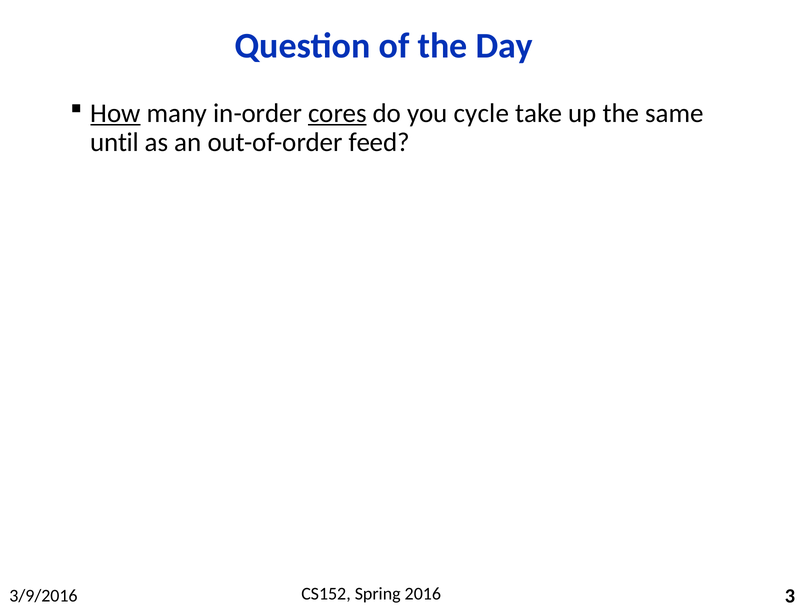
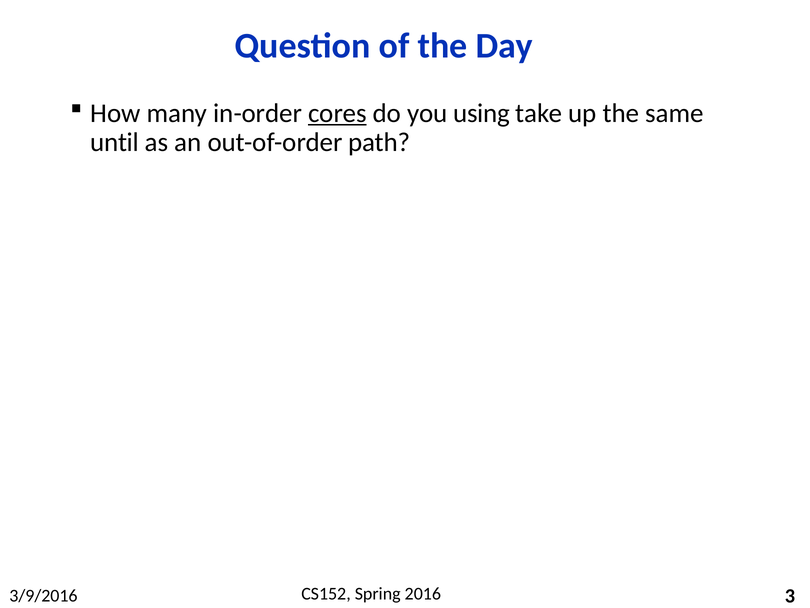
How underline: present -> none (116, 113)
cycle: cycle -> using (482, 113)
feed: feed -> path (379, 142)
